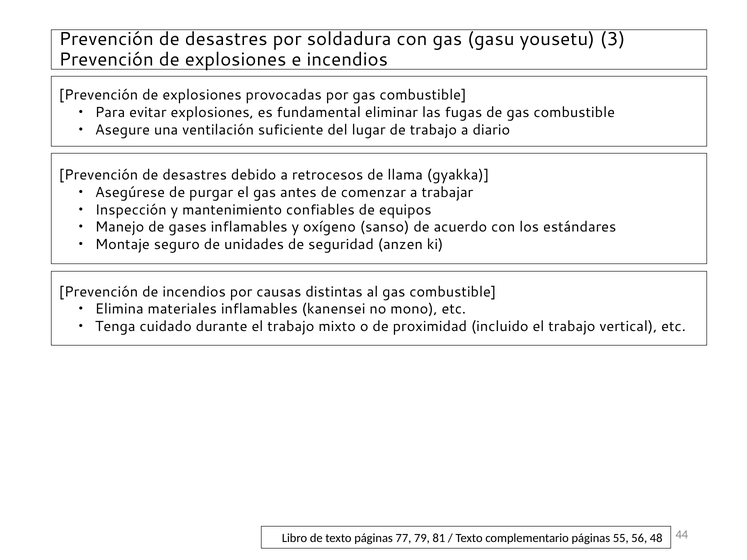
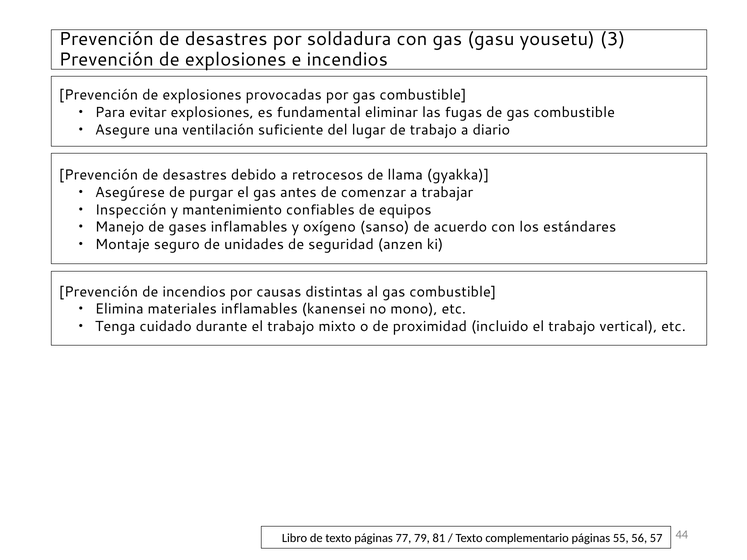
48: 48 -> 57 (656, 538)
